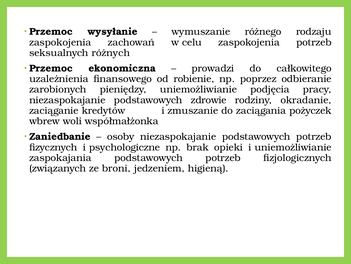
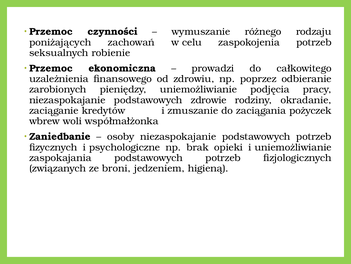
wysyłanie: wysyłanie -> czynności (113, 32)
zaspokojenia: zaspokojenia -> poniżających (60, 42)
różnych: różnych -> robienie (111, 53)
robienie: robienie -> zdrowiu (194, 79)
